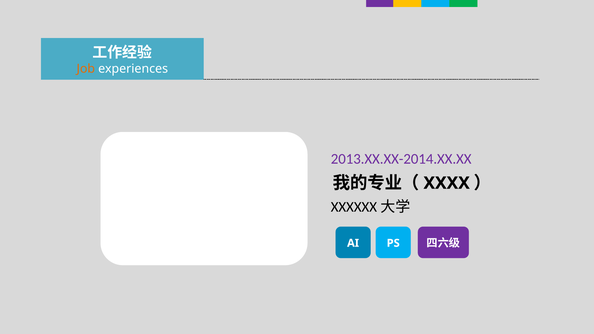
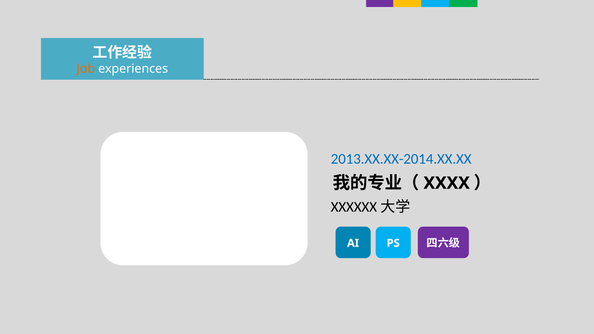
2013.XX.XX-2014.XX.XX colour: purple -> blue (401, 159)
